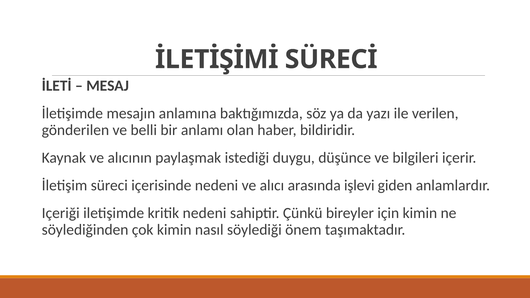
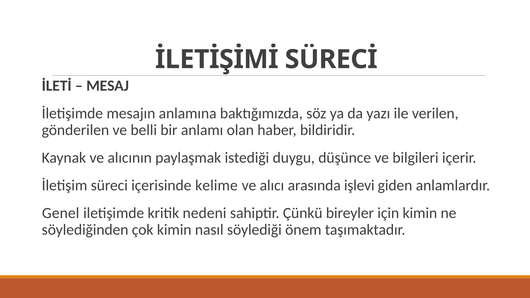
içerisinde nedeni: nedeni -> kelime (216, 186)
Içeriği: Içeriği -> Genel (61, 213)
